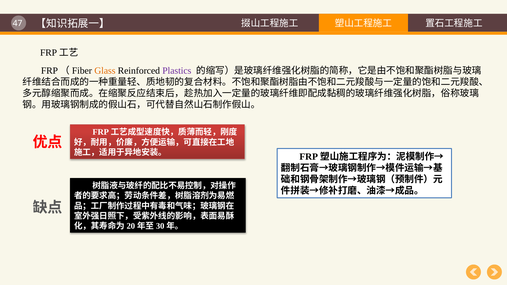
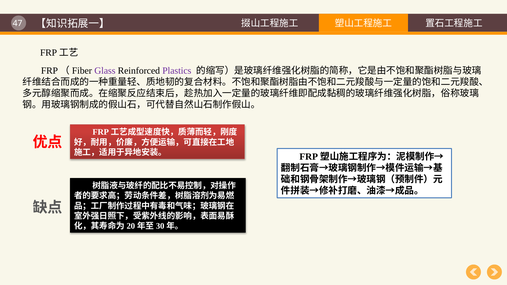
Glass colour: orange -> purple (105, 71)
